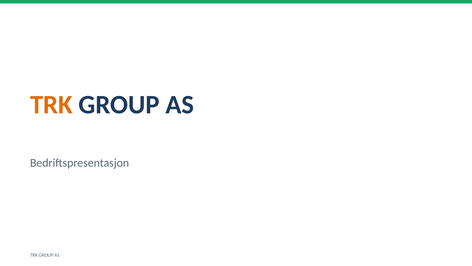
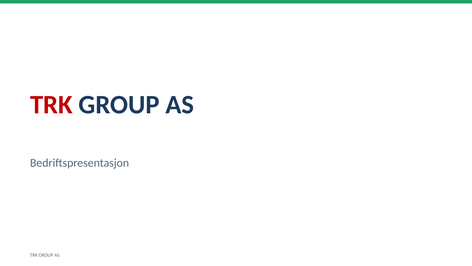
TRK colour: orange -> red (51, 105)
